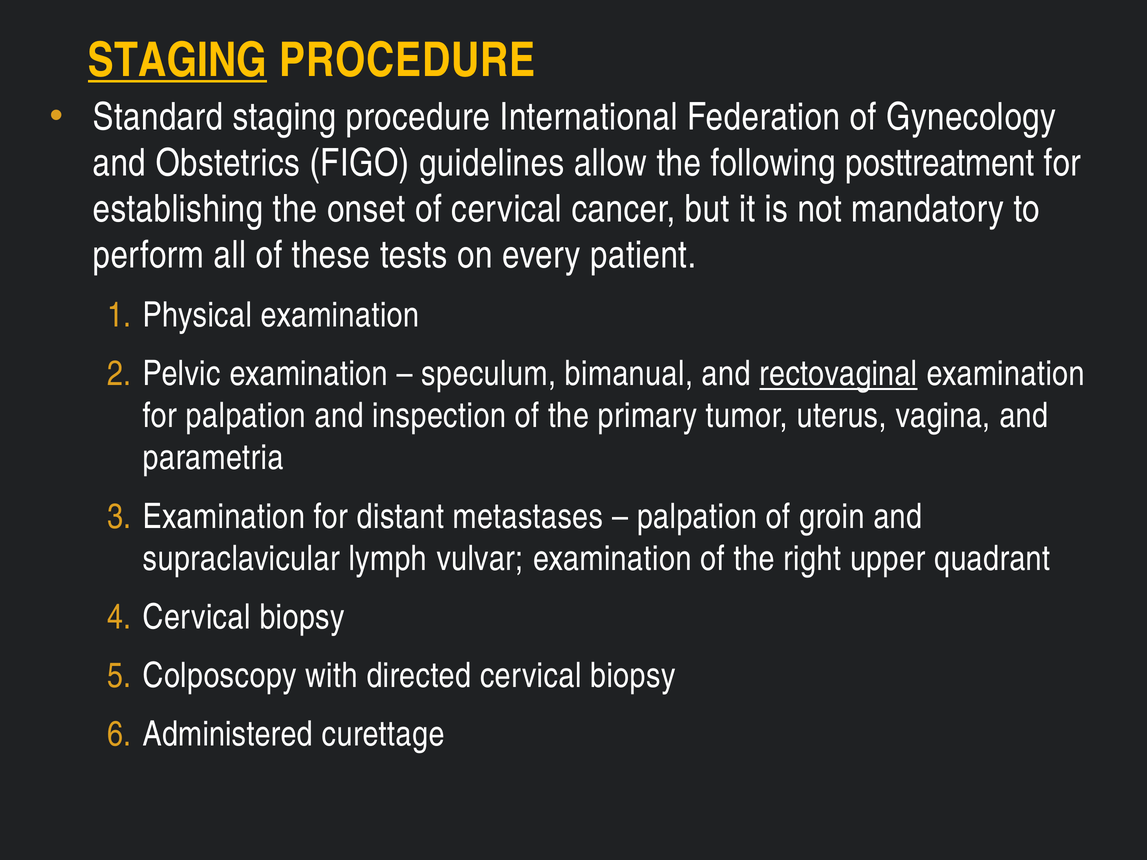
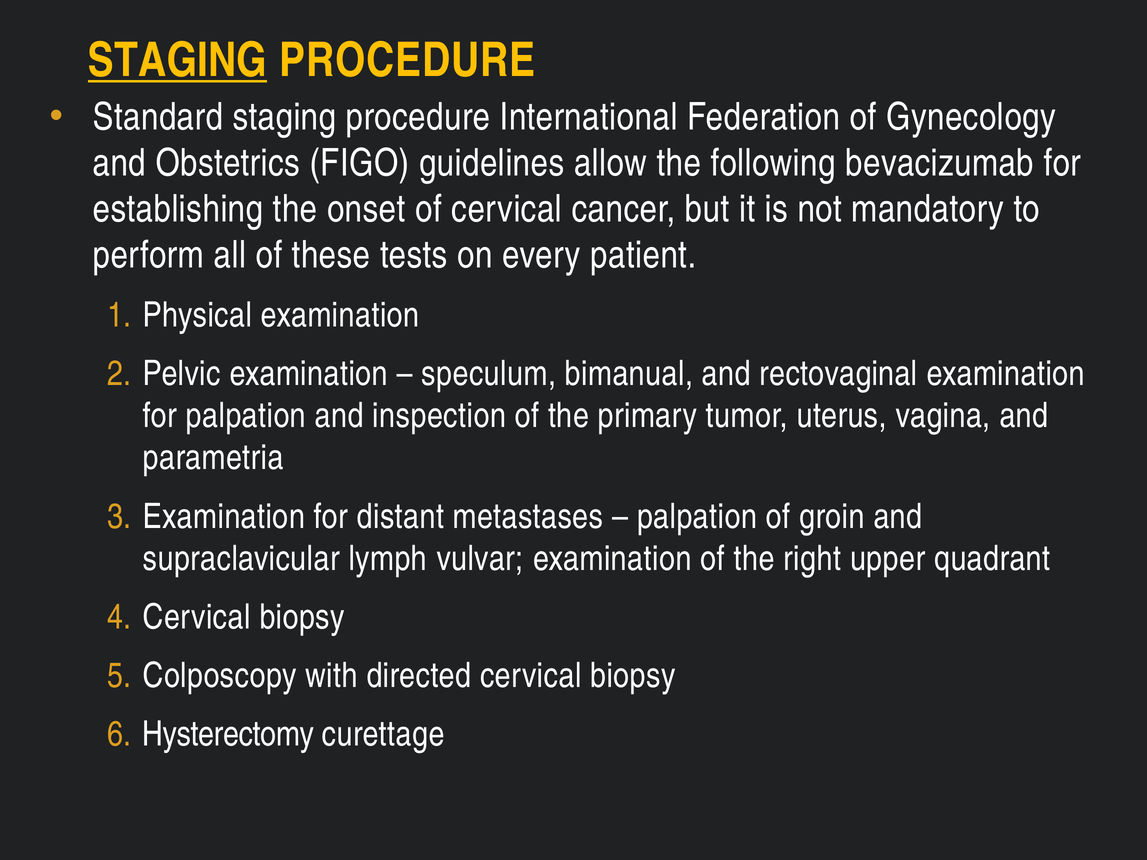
posttreatment: posttreatment -> bevacizumab (940, 163)
rectovaginal underline: present -> none (838, 374)
Administered: Administered -> Hysterectomy (228, 735)
